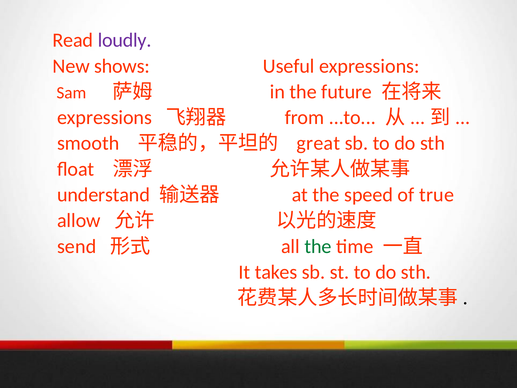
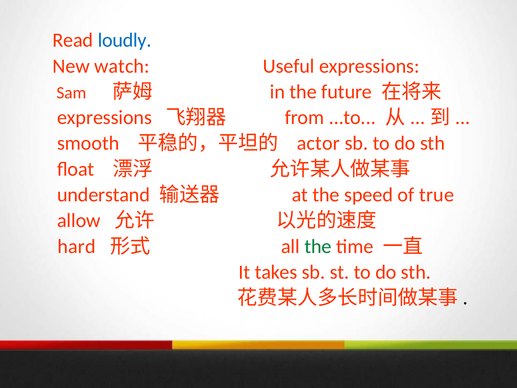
loudly colour: purple -> blue (125, 40)
shows: shows -> watch (122, 66)
great: great -> actor (318, 143)
send: send -> hard (77, 246)
